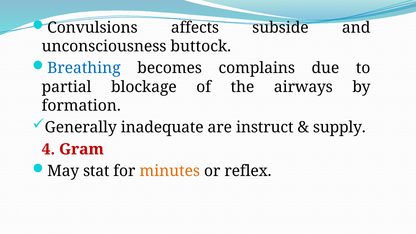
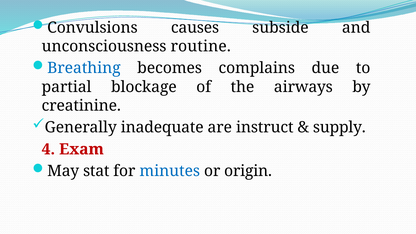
affects: affects -> causes (195, 28)
buttock: buttock -> routine (201, 46)
formation: formation -> creatinine (81, 106)
Gram: Gram -> Exam (81, 149)
minutes colour: orange -> blue (170, 171)
reflex: reflex -> origin (248, 171)
